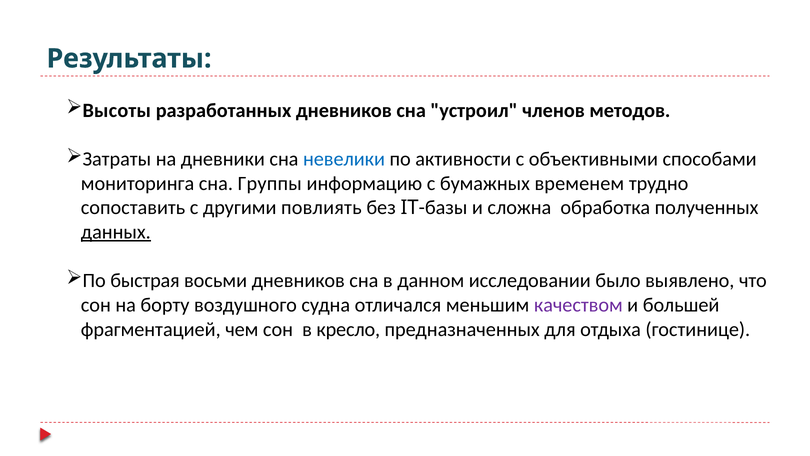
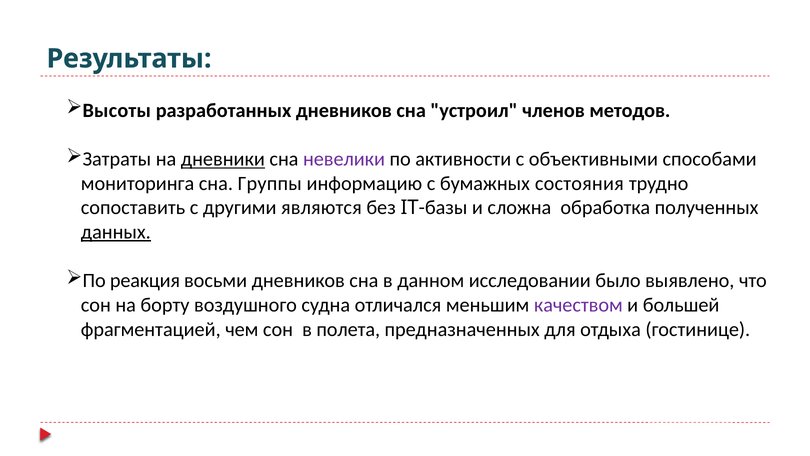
дневники underline: none -> present (223, 159)
невелики colour: blue -> purple (344, 159)
временем: временем -> состояния (579, 183)
повлиять: повлиять -> являются (321, 208)
быстрая: быстрая -> реакция (145, 281)
кресло: кресло -> полета (348, 329)
